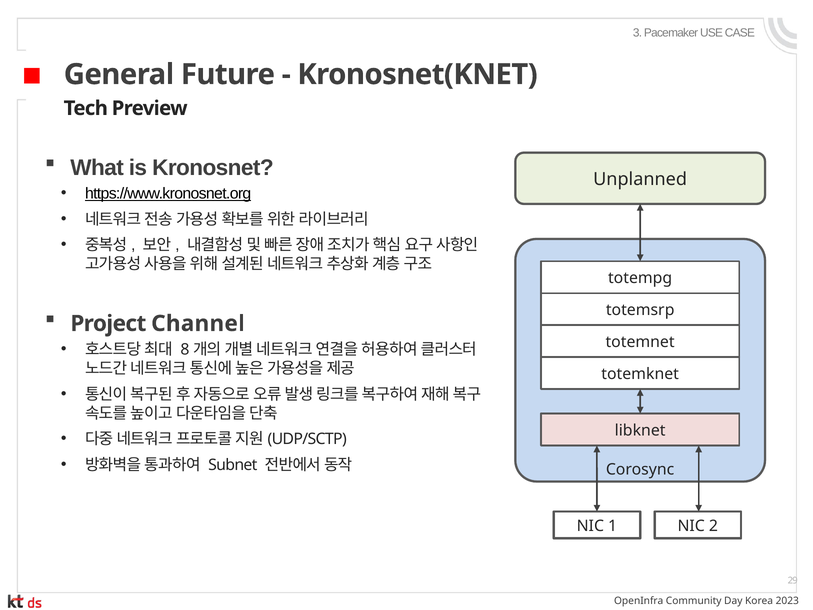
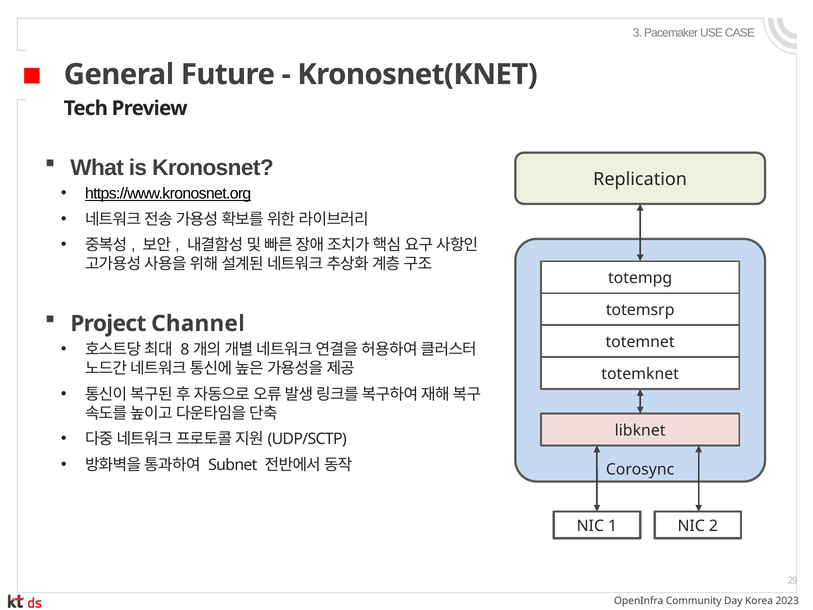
Unplanned: Unplanned -> Replication (640, 179)
